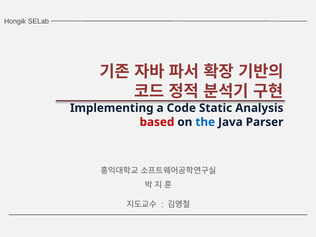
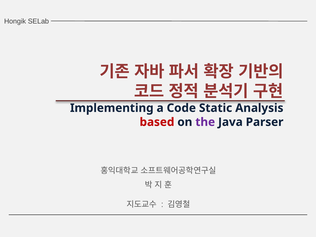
the colour: blue -> purple (205, 122)
